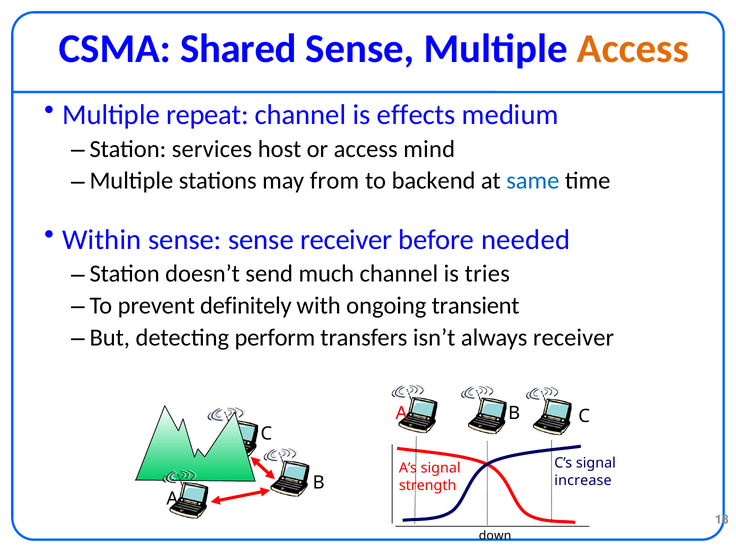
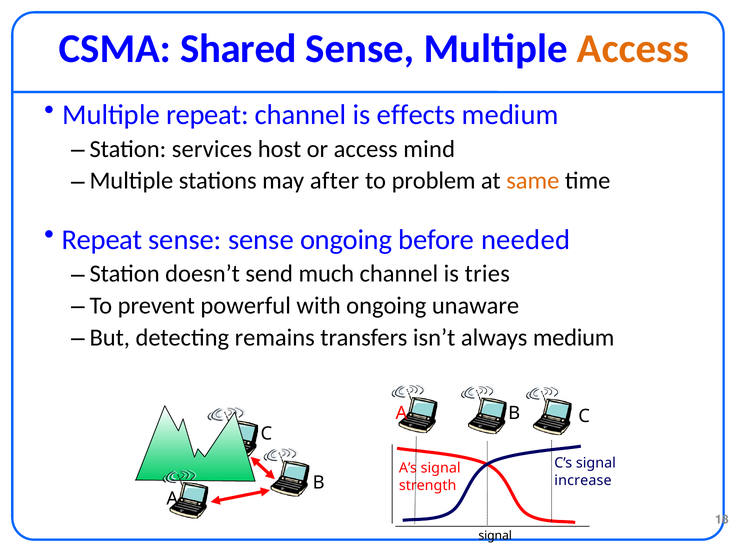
from: from -> after (335, 181)
backend: backend -> problem (434, 181)
same colour: blue -> orange (533, 181)
Within: Within -> Repeat (102, 240)
sense receiver: receiver -> ongoing (346, 240)
definitely: definitely -> powerful (246, 306)
transient: transient -> unaware (476, 306)
perform: perform -> remains (275, 338)
always receiver: receiver -> medium (574, 338)
down: down -> signal (495, 536)
